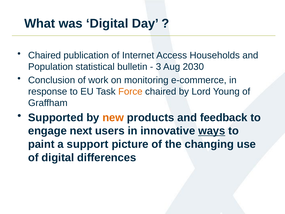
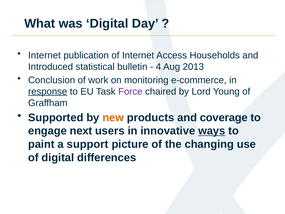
Chaired: Chaired -> Internet (44, 55)
Population: Population -> Introduced (51, 67)
3: 3 -> 4 (158, 67)
2030: 2030 -> 2013 (193, 67)
response underline: none -> present (48, 91)
Force colour: orange -> purple (130, 91)
feedback: feedback -> coverage (224, 117)
